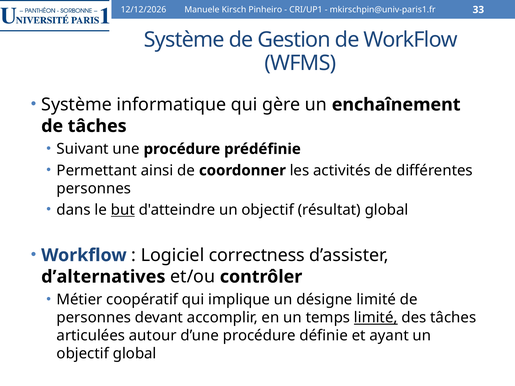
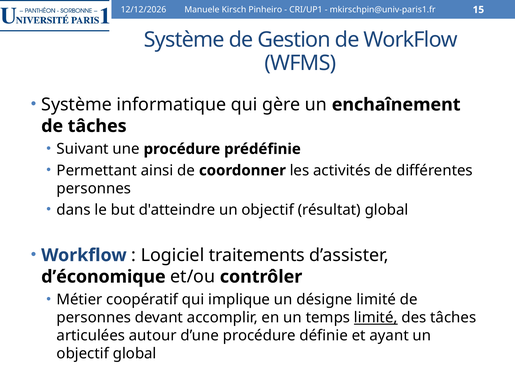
33: 33 -> 15 (478, 10)
but underline: present -> none (123, 210)
correctness: correctness -> traitements (257, 255)
d’alternatives: d’alternatives -> d’économique (103, 277)
